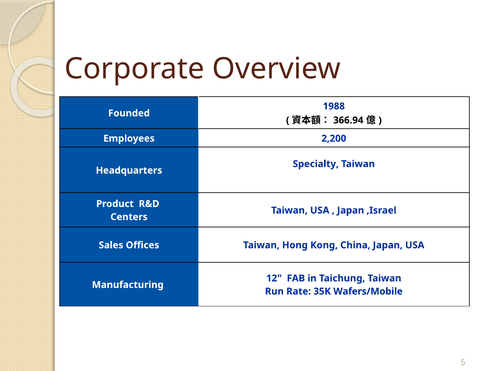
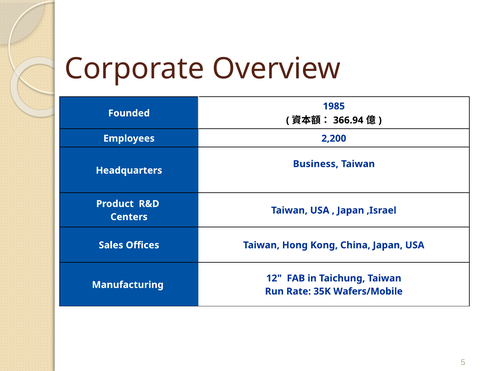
1988: 1988 -> 1985 (334, 106)
Specialty: Specialty -> Business (316, 164)
